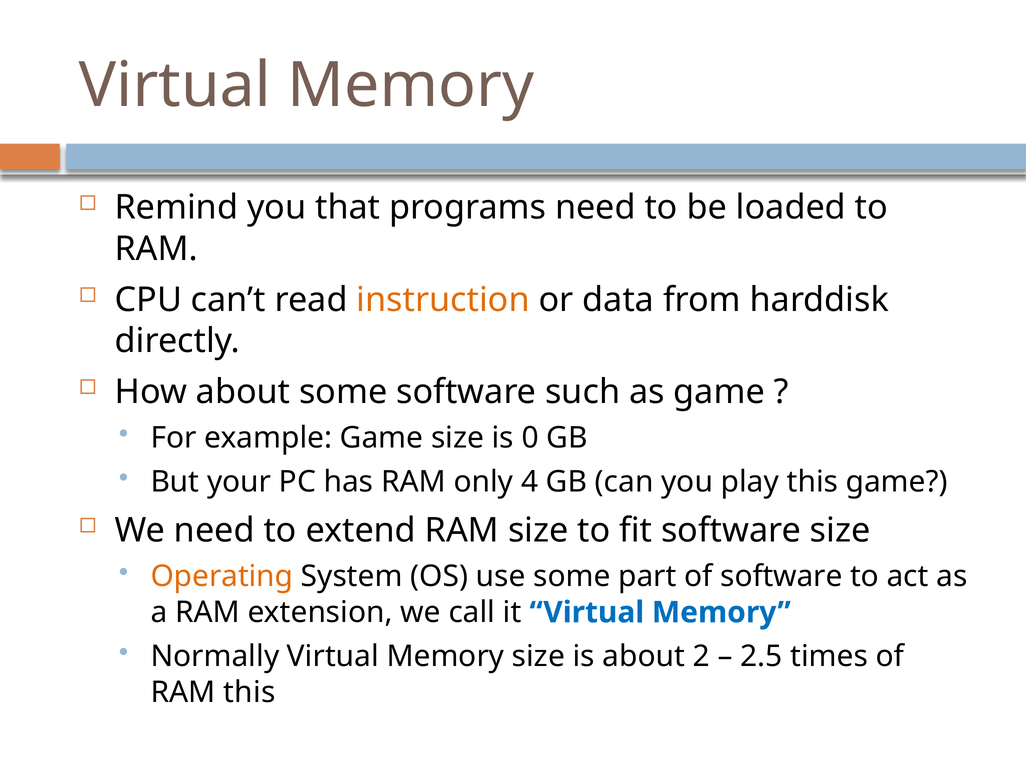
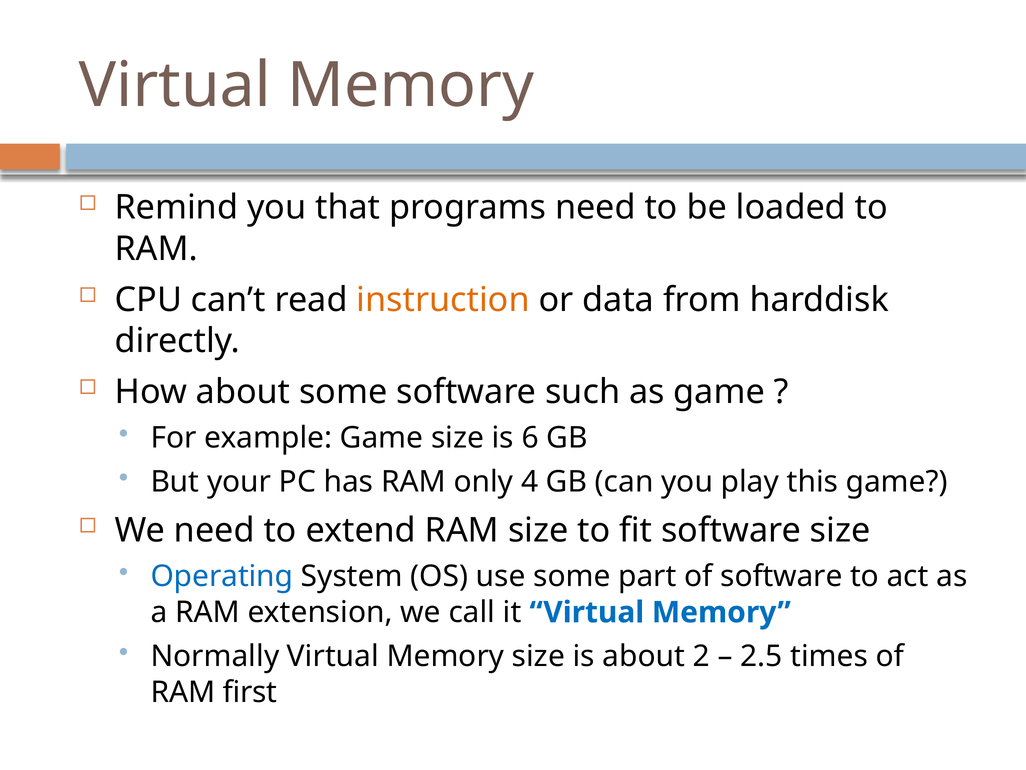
0: 0 -> 6 (530, 438)
Operating colour: orange -> blue (222, 576)
RAM this: this -> first (250, 692)
